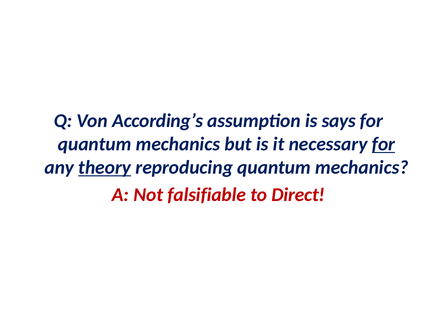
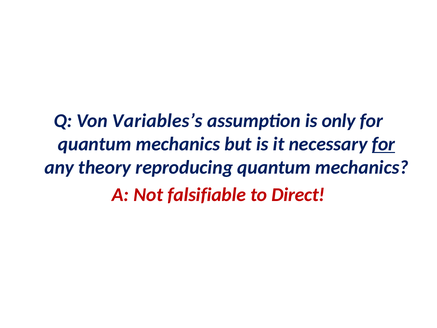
According’s: According’s -> Variables’s (157, 121)
says: says -> only (339, 121)
theory underline: present -> none (105, 167)
